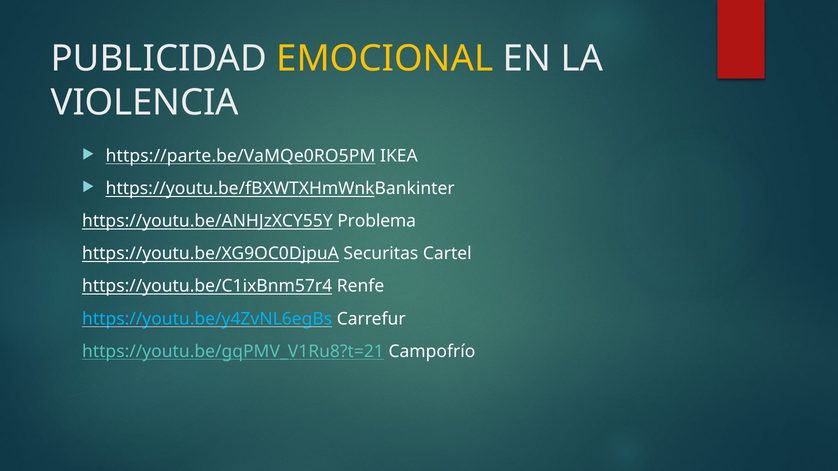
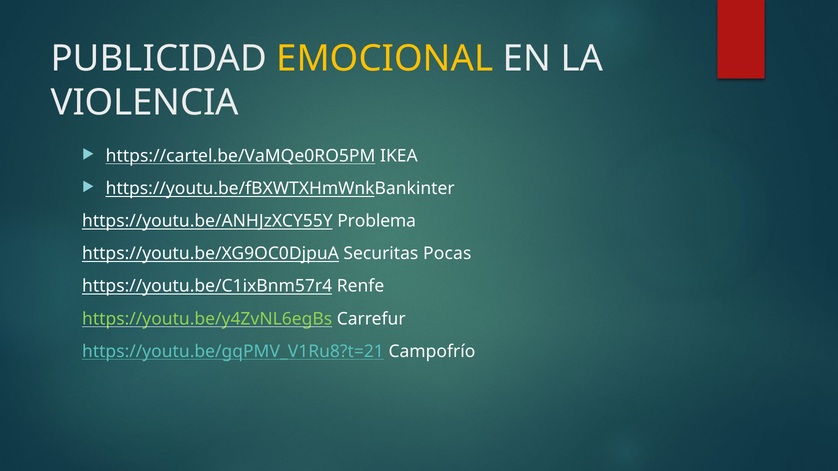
https://parte.be/VaMQe0RO5PM: https://parte.be/VaMQe0RO5PM -> https://cartel.be/VaMQe0RO5PM (241, 156)
Cartel: Cartel -> Pocas (447, 254)
https://youtu.be/y4ZvNL6egBs colour: light blue -> light green (207, 319)
